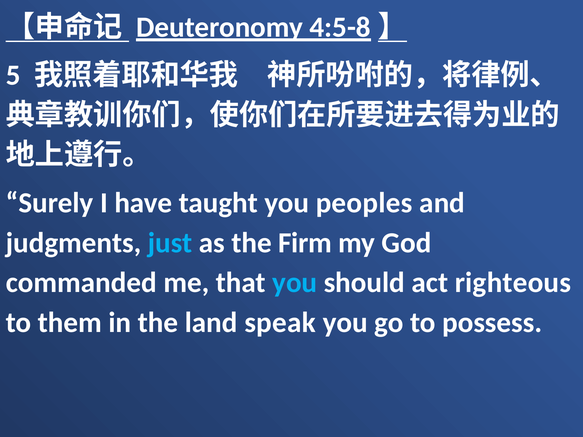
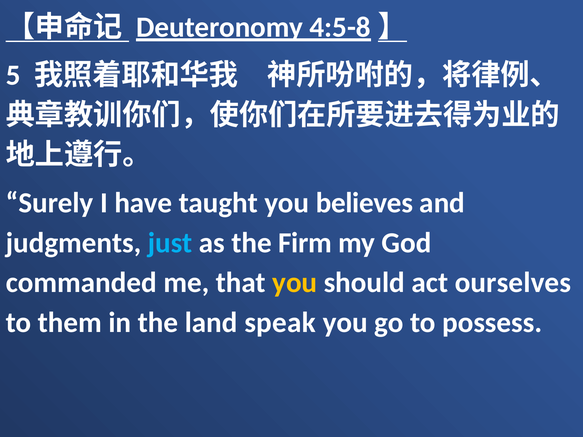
peoples: peoples -> believes (364, 203)
you colour: light blue -> yellow (295, 283)
righteous: righteous -> ourselves (513, 283)
